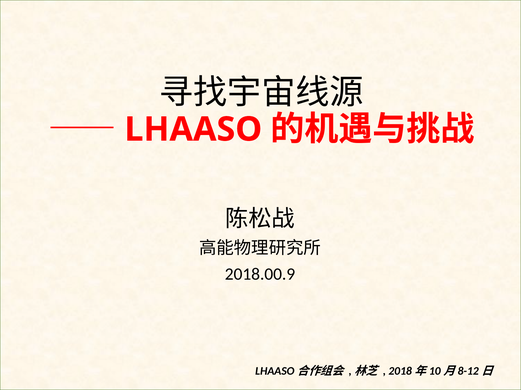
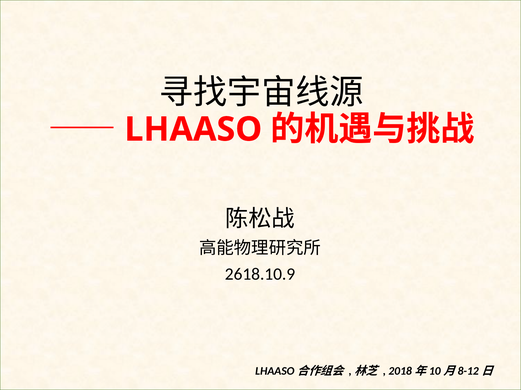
2018.00.9: 2018.00.9 -> 2618.10.9 (260, 275)
